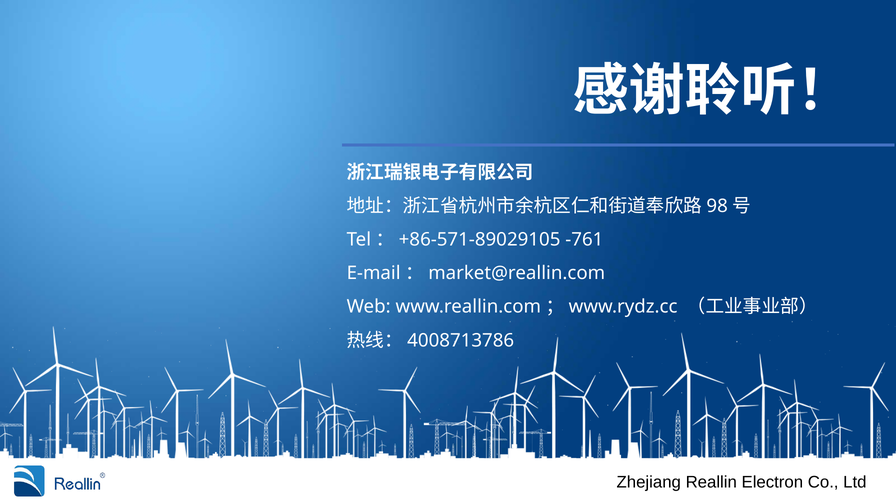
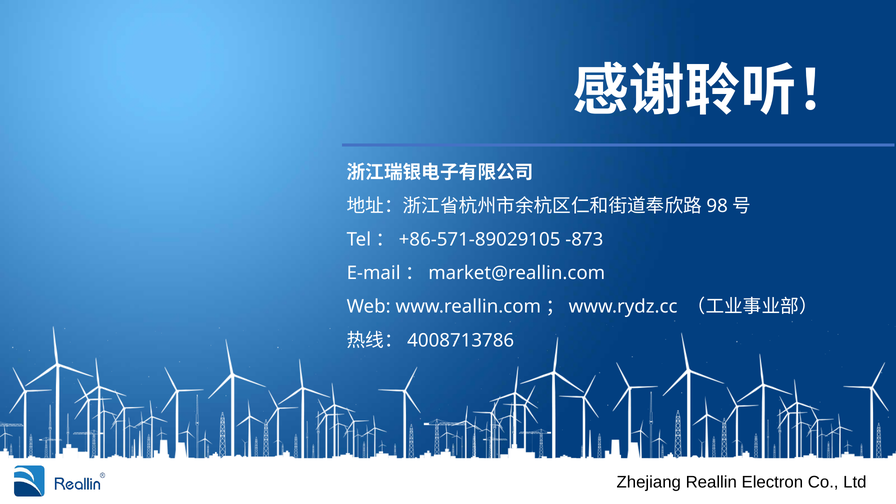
-761: -761 -> -873 (584, 240)
